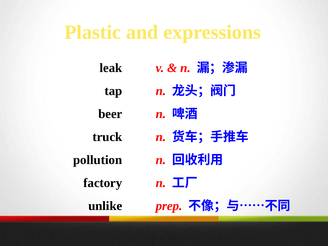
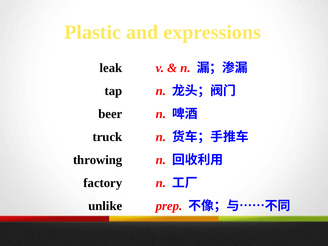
pollution: pollution -> throwing (98, 160)
